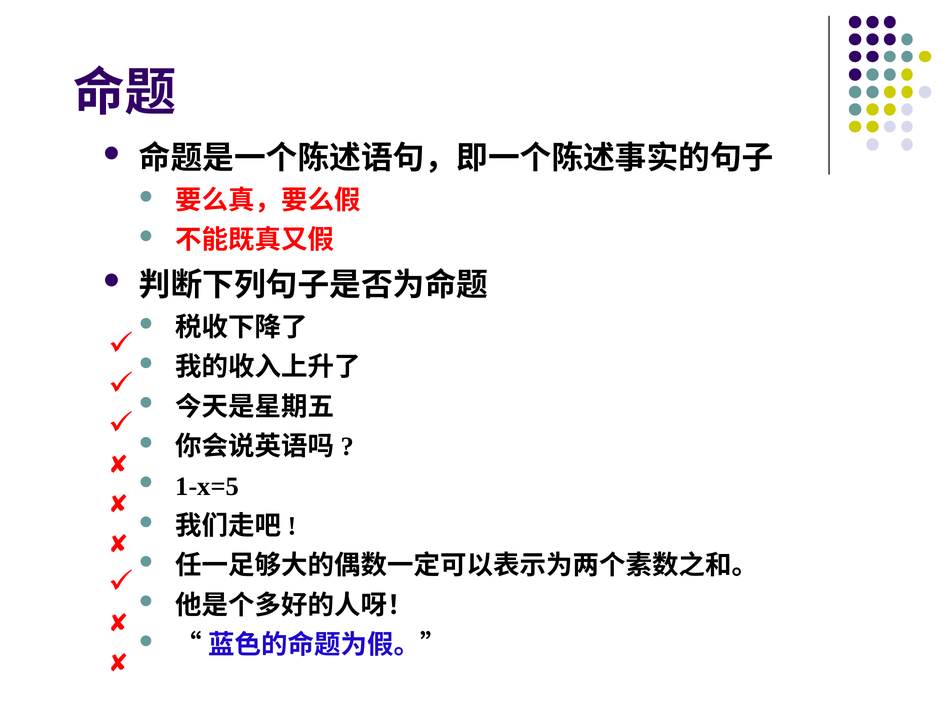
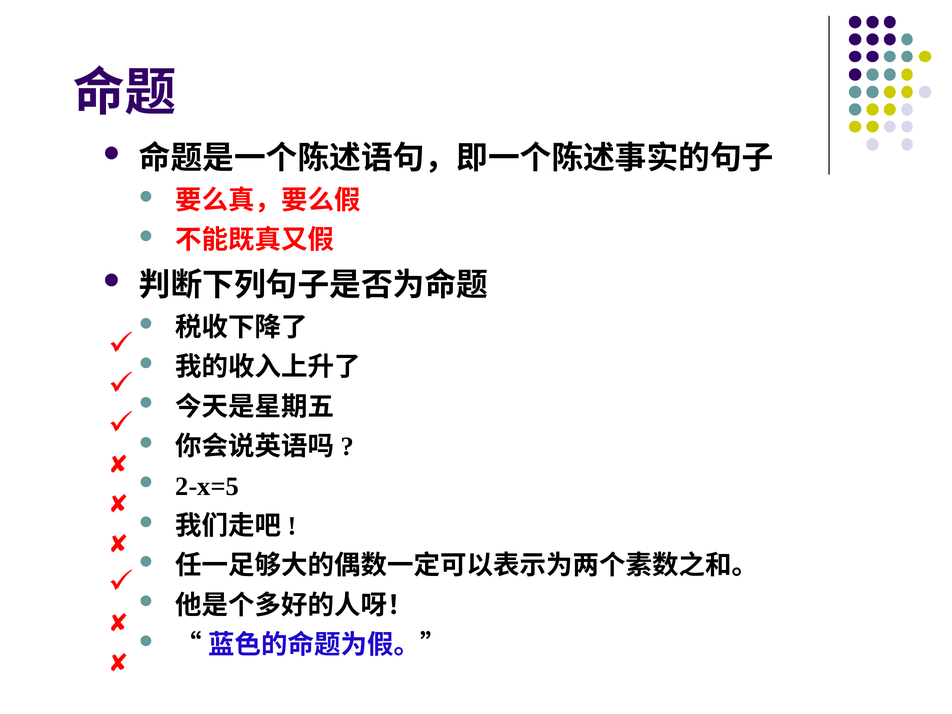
1-x=5: 1-x=5 -> 2-x=5 (207, 486)
